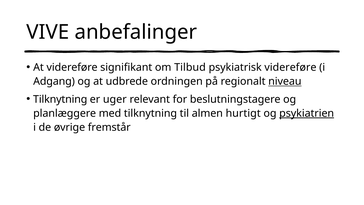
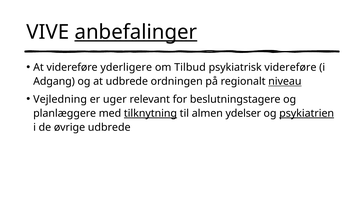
anbefalinger underline: none -> present (136, 32)
signifikant: signifikant -> yderligere (126, 67)
Tilknytning: Tilknytning -> Vejledning (60, 99)
tilknytning underline: none -> present (150, 113)
hurtigt: hurtigt -> ydelser (243, 113)
øvrige fremstår: fremstår -> udbrede (109, 127)
